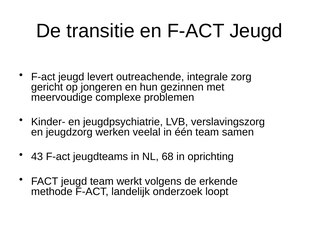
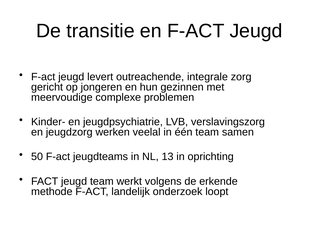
43: 43 -> 50 (37, 157)
68: 68 -> 13 (168, 157)
